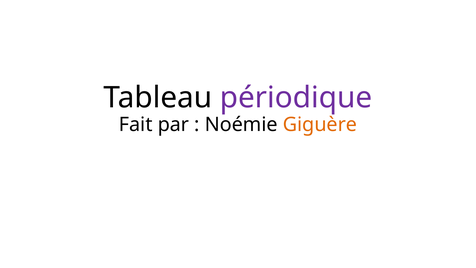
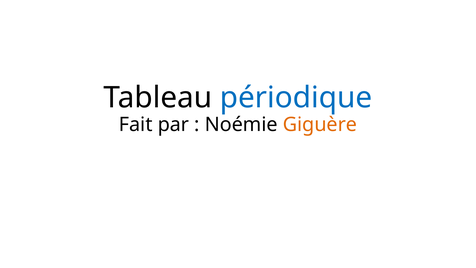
périodique colour: purple -> blue (296, 98)
